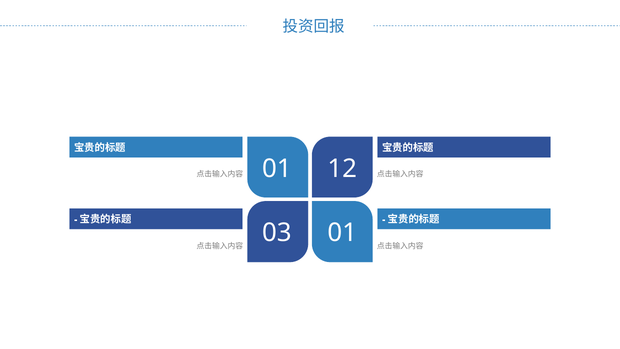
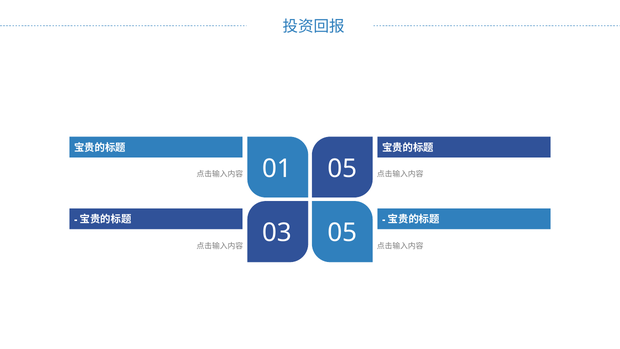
01 12: 12 -> 05 (342, 169)
03 01: 01 -> 05 (342, 233)
